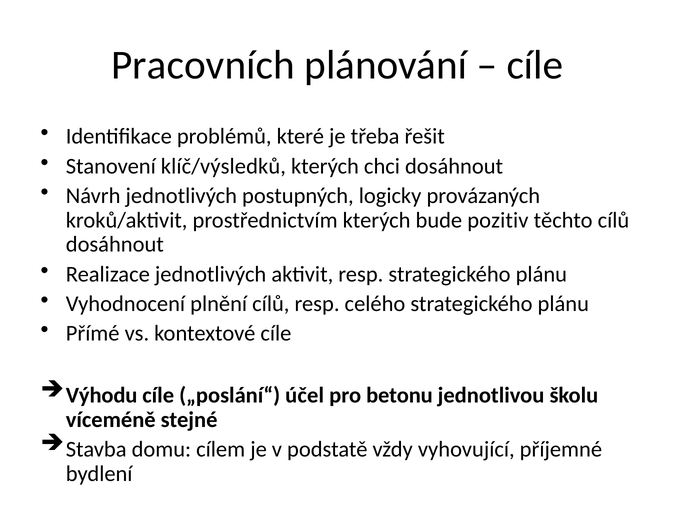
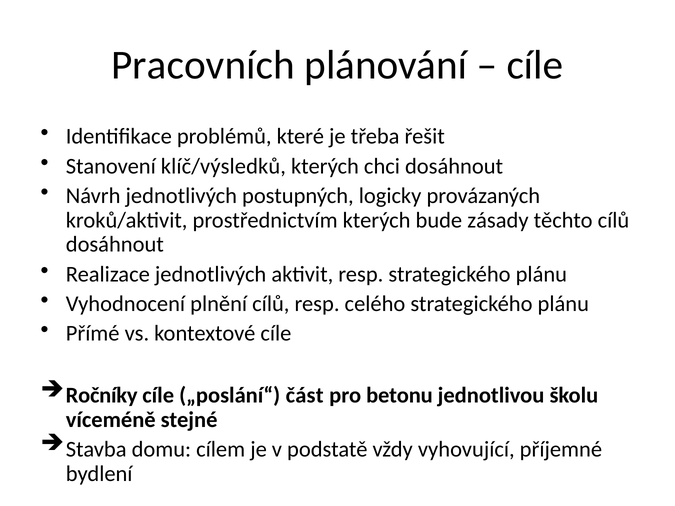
pozitiv: pozitiv -> zásady (498, 220)
Výhodu: Výhodu -> Ročníky (102, 396)
účel: účel -> část (305, 396)
